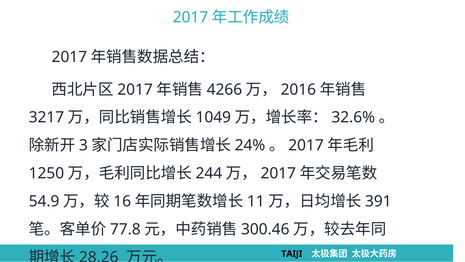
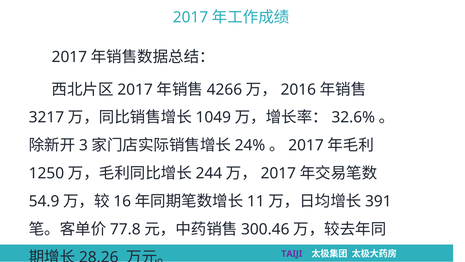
TAIJI colour: black -> purple (292, 253)
